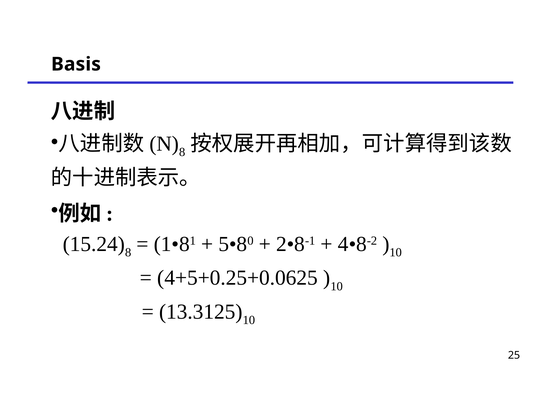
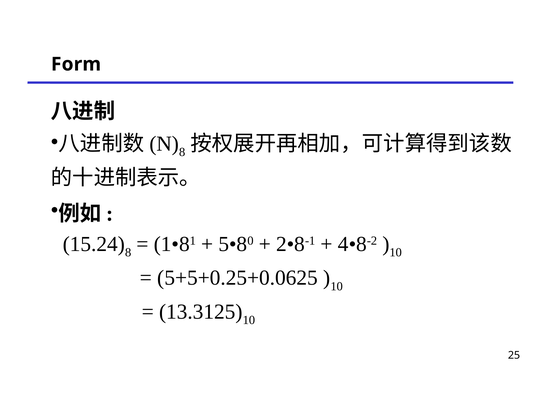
Basis: Basis -> Form (76, 64)
4+5+0.25+0.0625: 4+5+0.25+0.0625 -> 5+5+0.25+0.0625 (238, 278)
